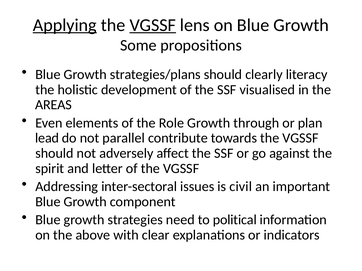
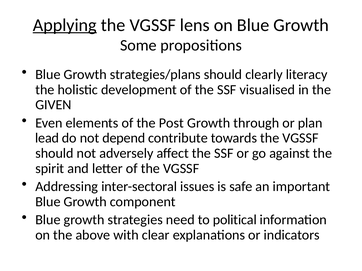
VGSSF underline: present -> none (153, 25)
AREAS: AREAS -> GIVEN (53, 105)
Role: Role -> Post (171, 123)
parallel: parallel -> depend (124, 138)
civil: civil -> safe (241, 187)
